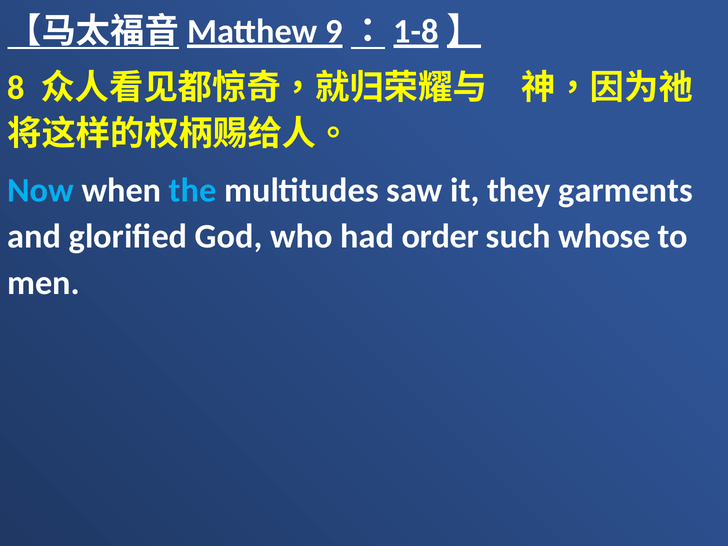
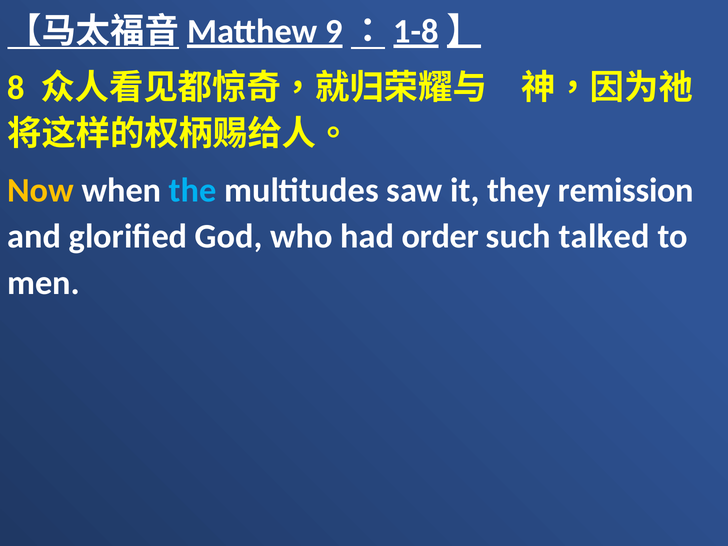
Now colour: light blue -> yellow (41, 190)
garments: garments -> remission (626, 190)
whose: whose -> talked (604, 237)
